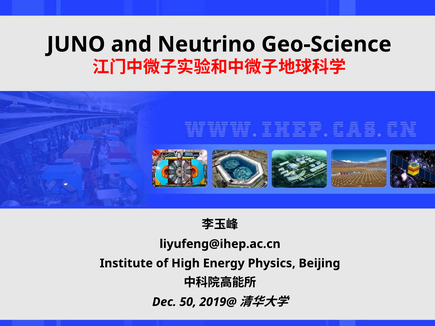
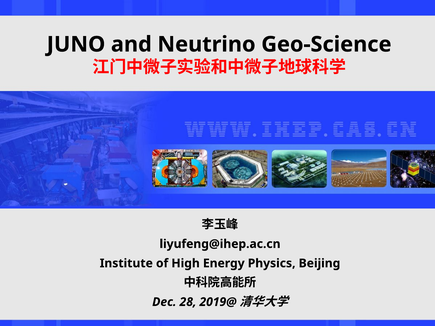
50: 50 -> 28 (188, 302)
